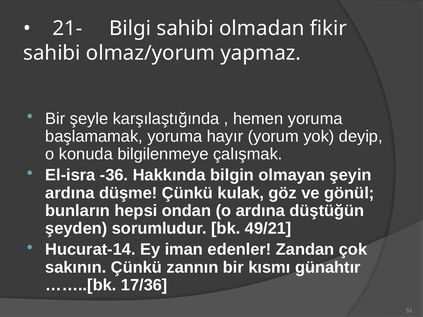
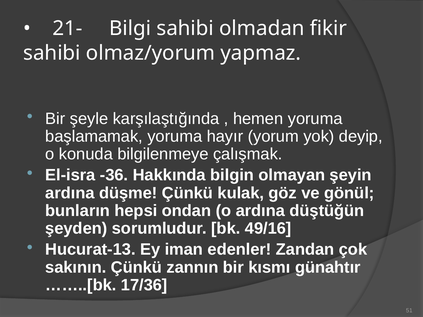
49/21: 49/21 -> 49/16 (268, 229)
Hucurat-14: Hucurat-14 -> Hucurat-13 (90, 250)
